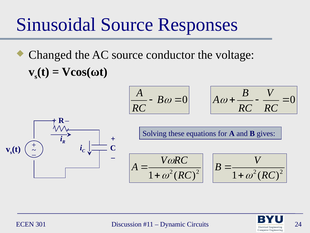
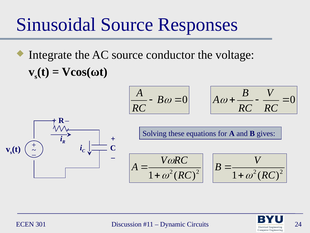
Changed: Changed -> Integrate (50, 55)
